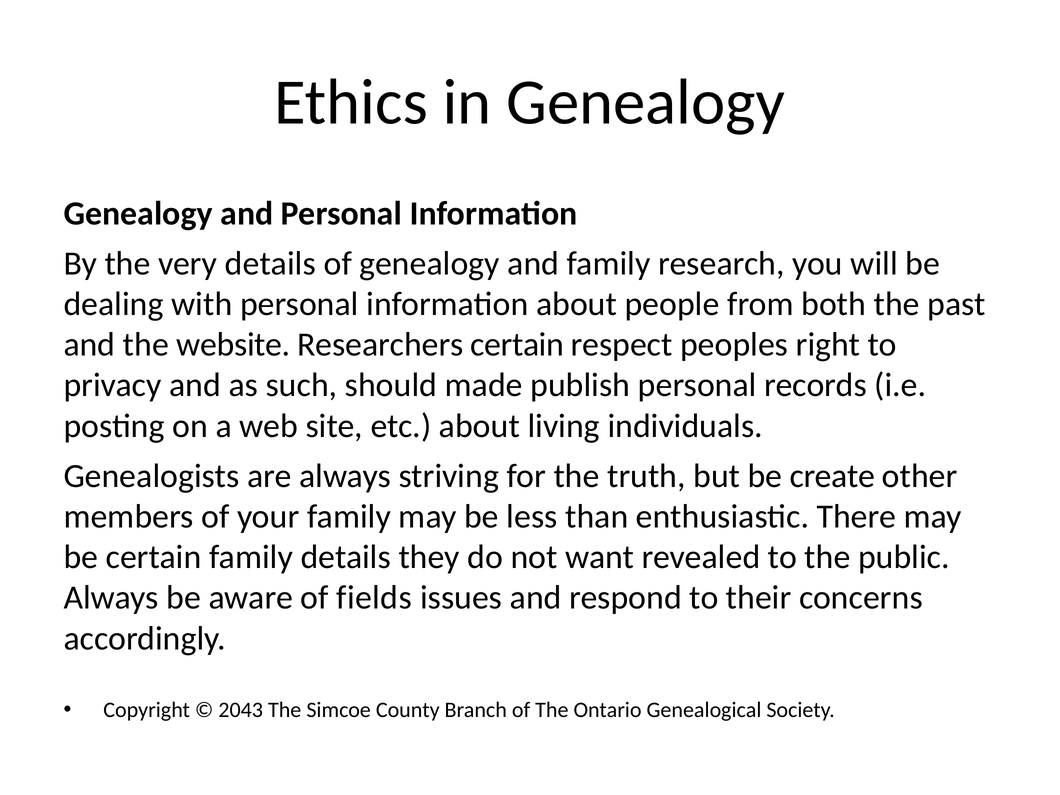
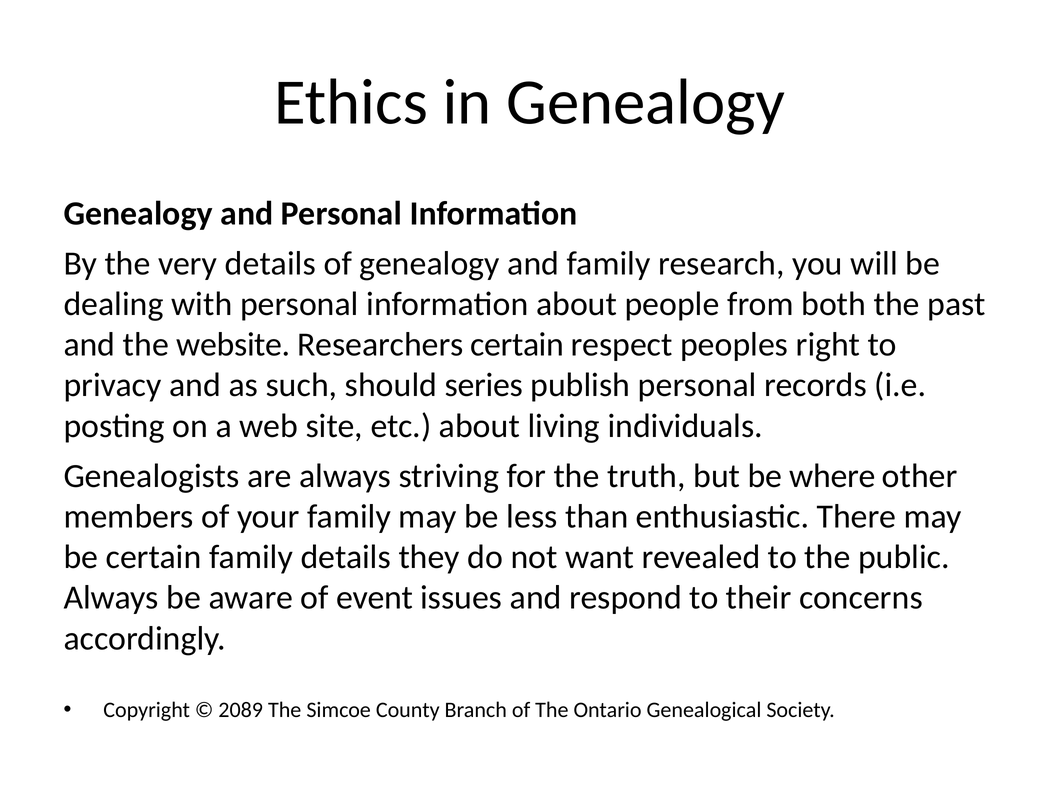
made: made -> series (484, 385)
create: create -> where (832, 476)
fields: fields -> event (374, 598)
2043: 2043 -> 2089 (241, 710)
